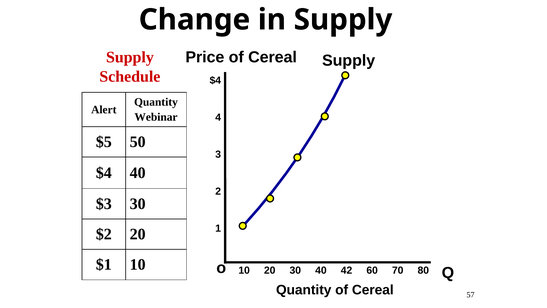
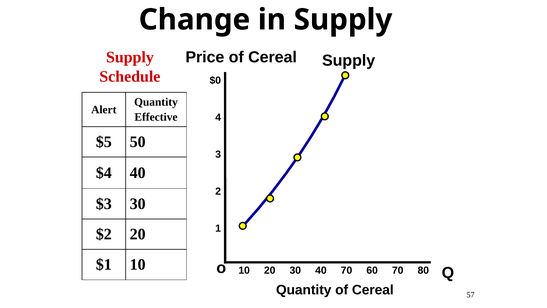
$4: $4 -> $0 (215, 80)
Webinar: Webinar -> Effective (156, 117)
40 42: 42 -> 70 (347, 270)
